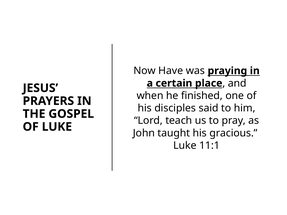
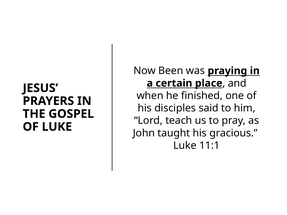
Have: Have -> Been (171, 71)
